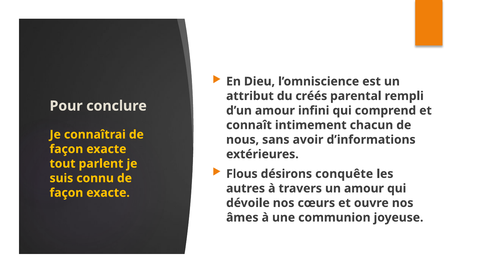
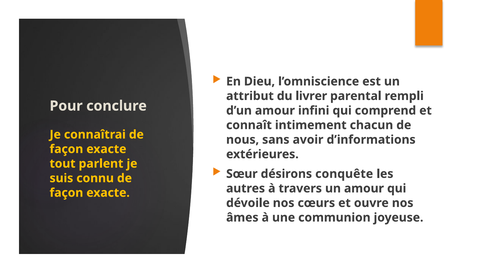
créés: créés -> livrer (311, 96)
Flous: Flous -> Sœur (242, 174)
